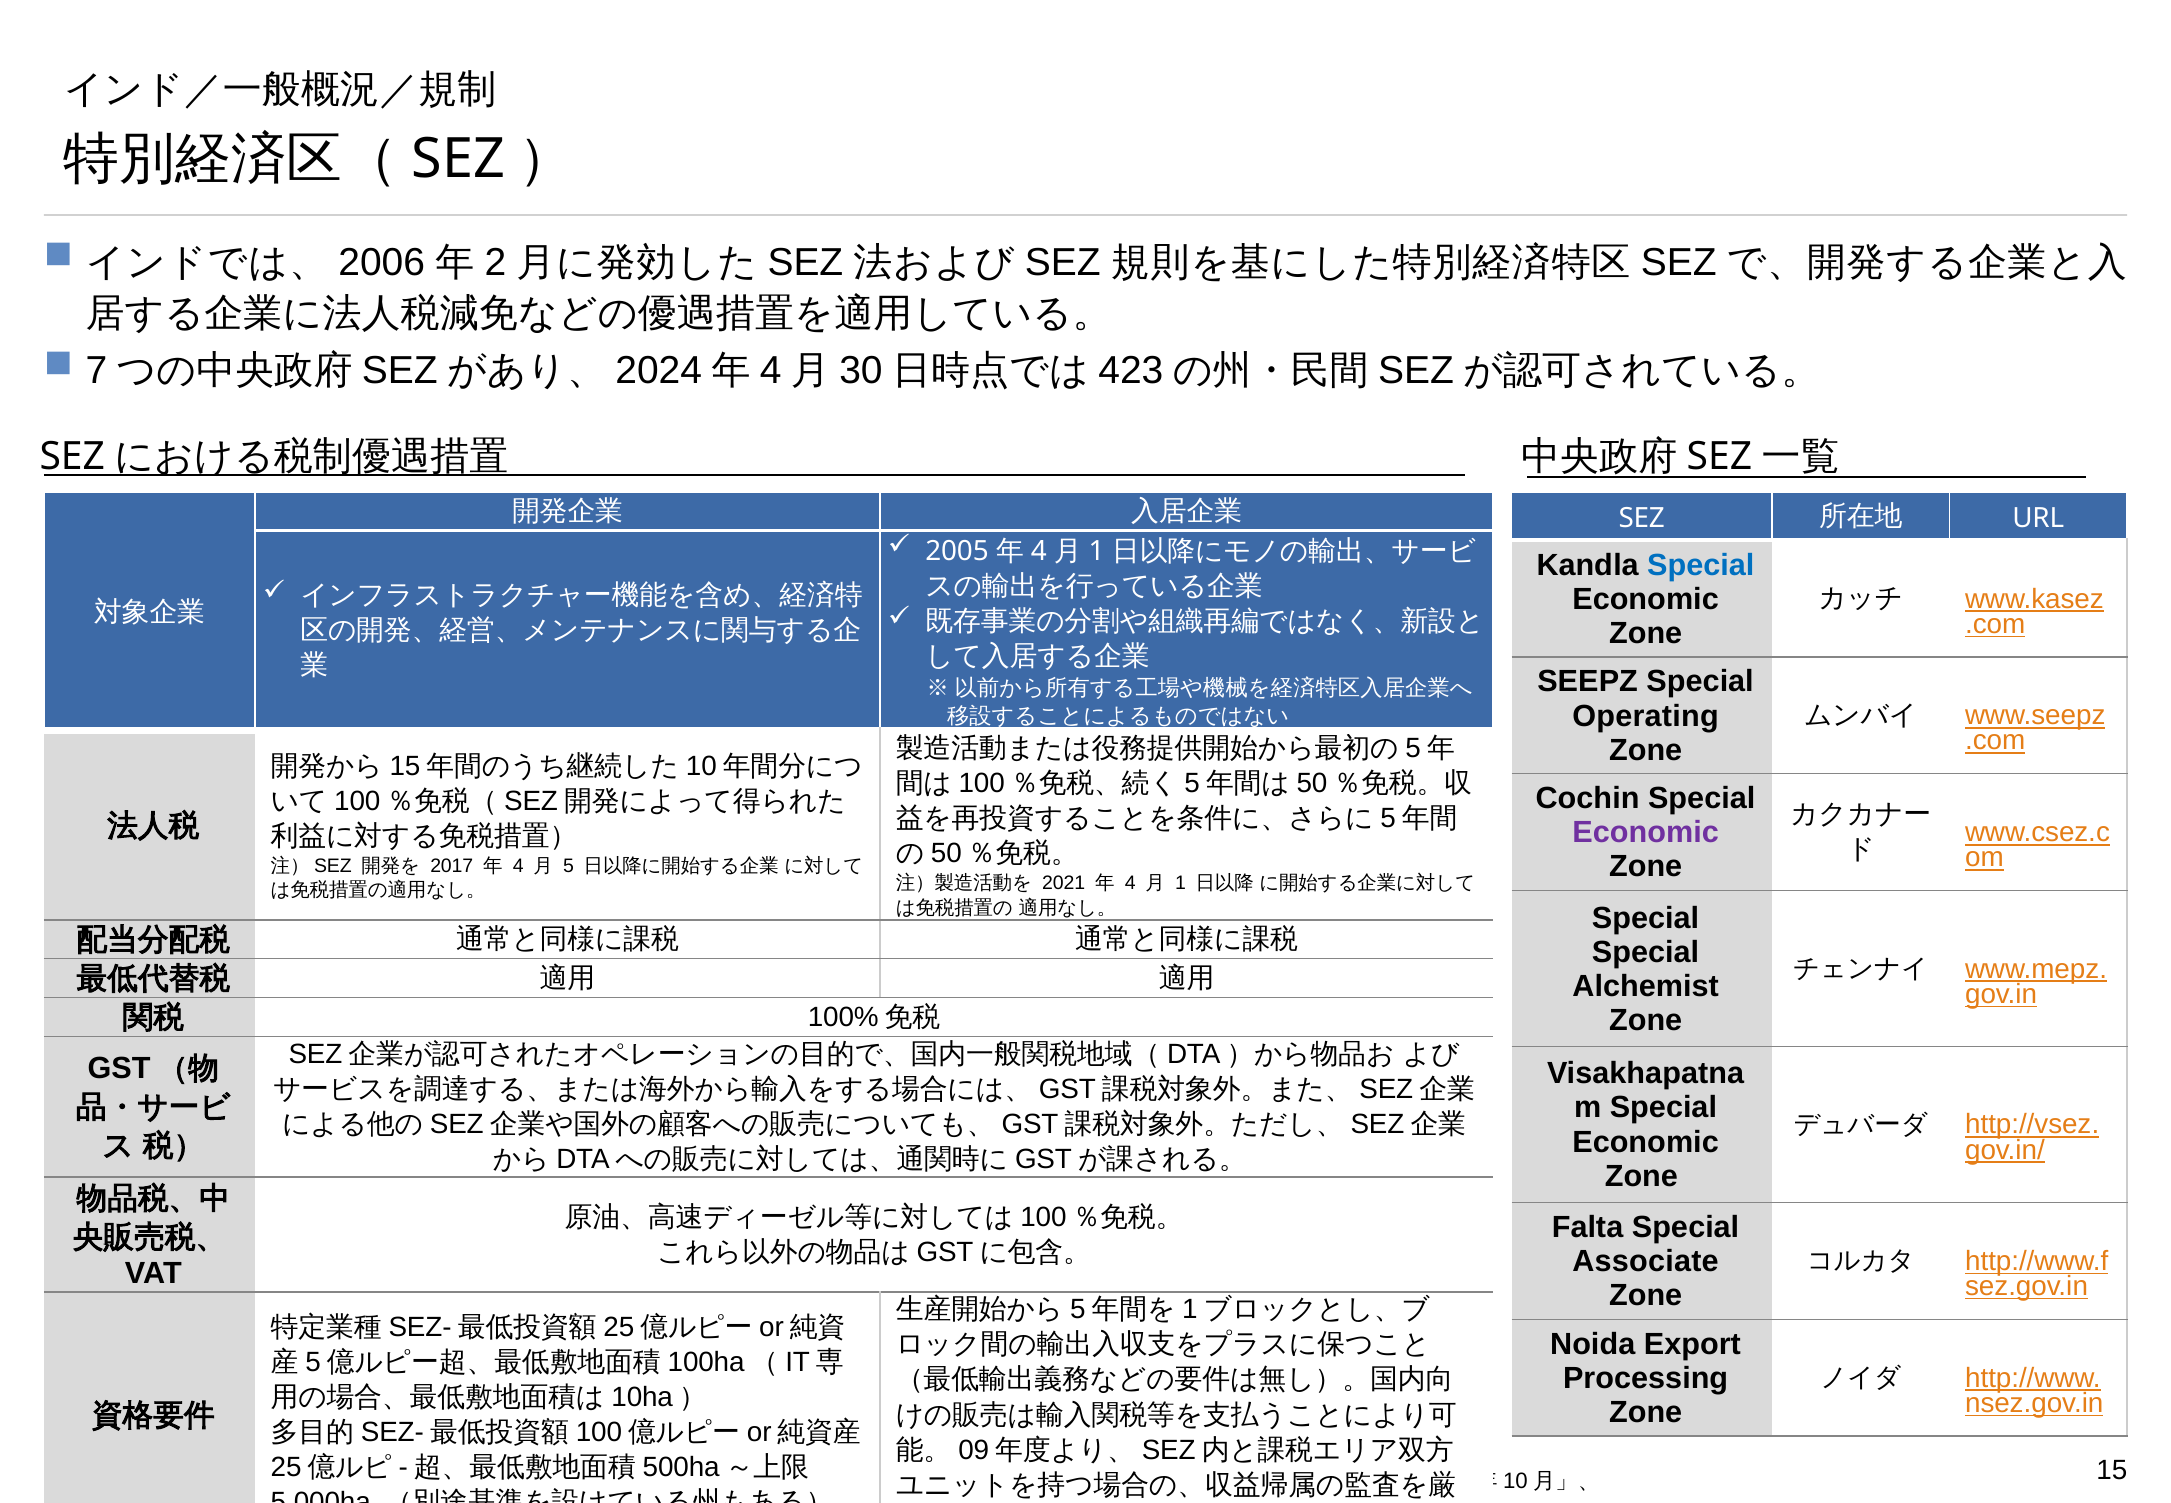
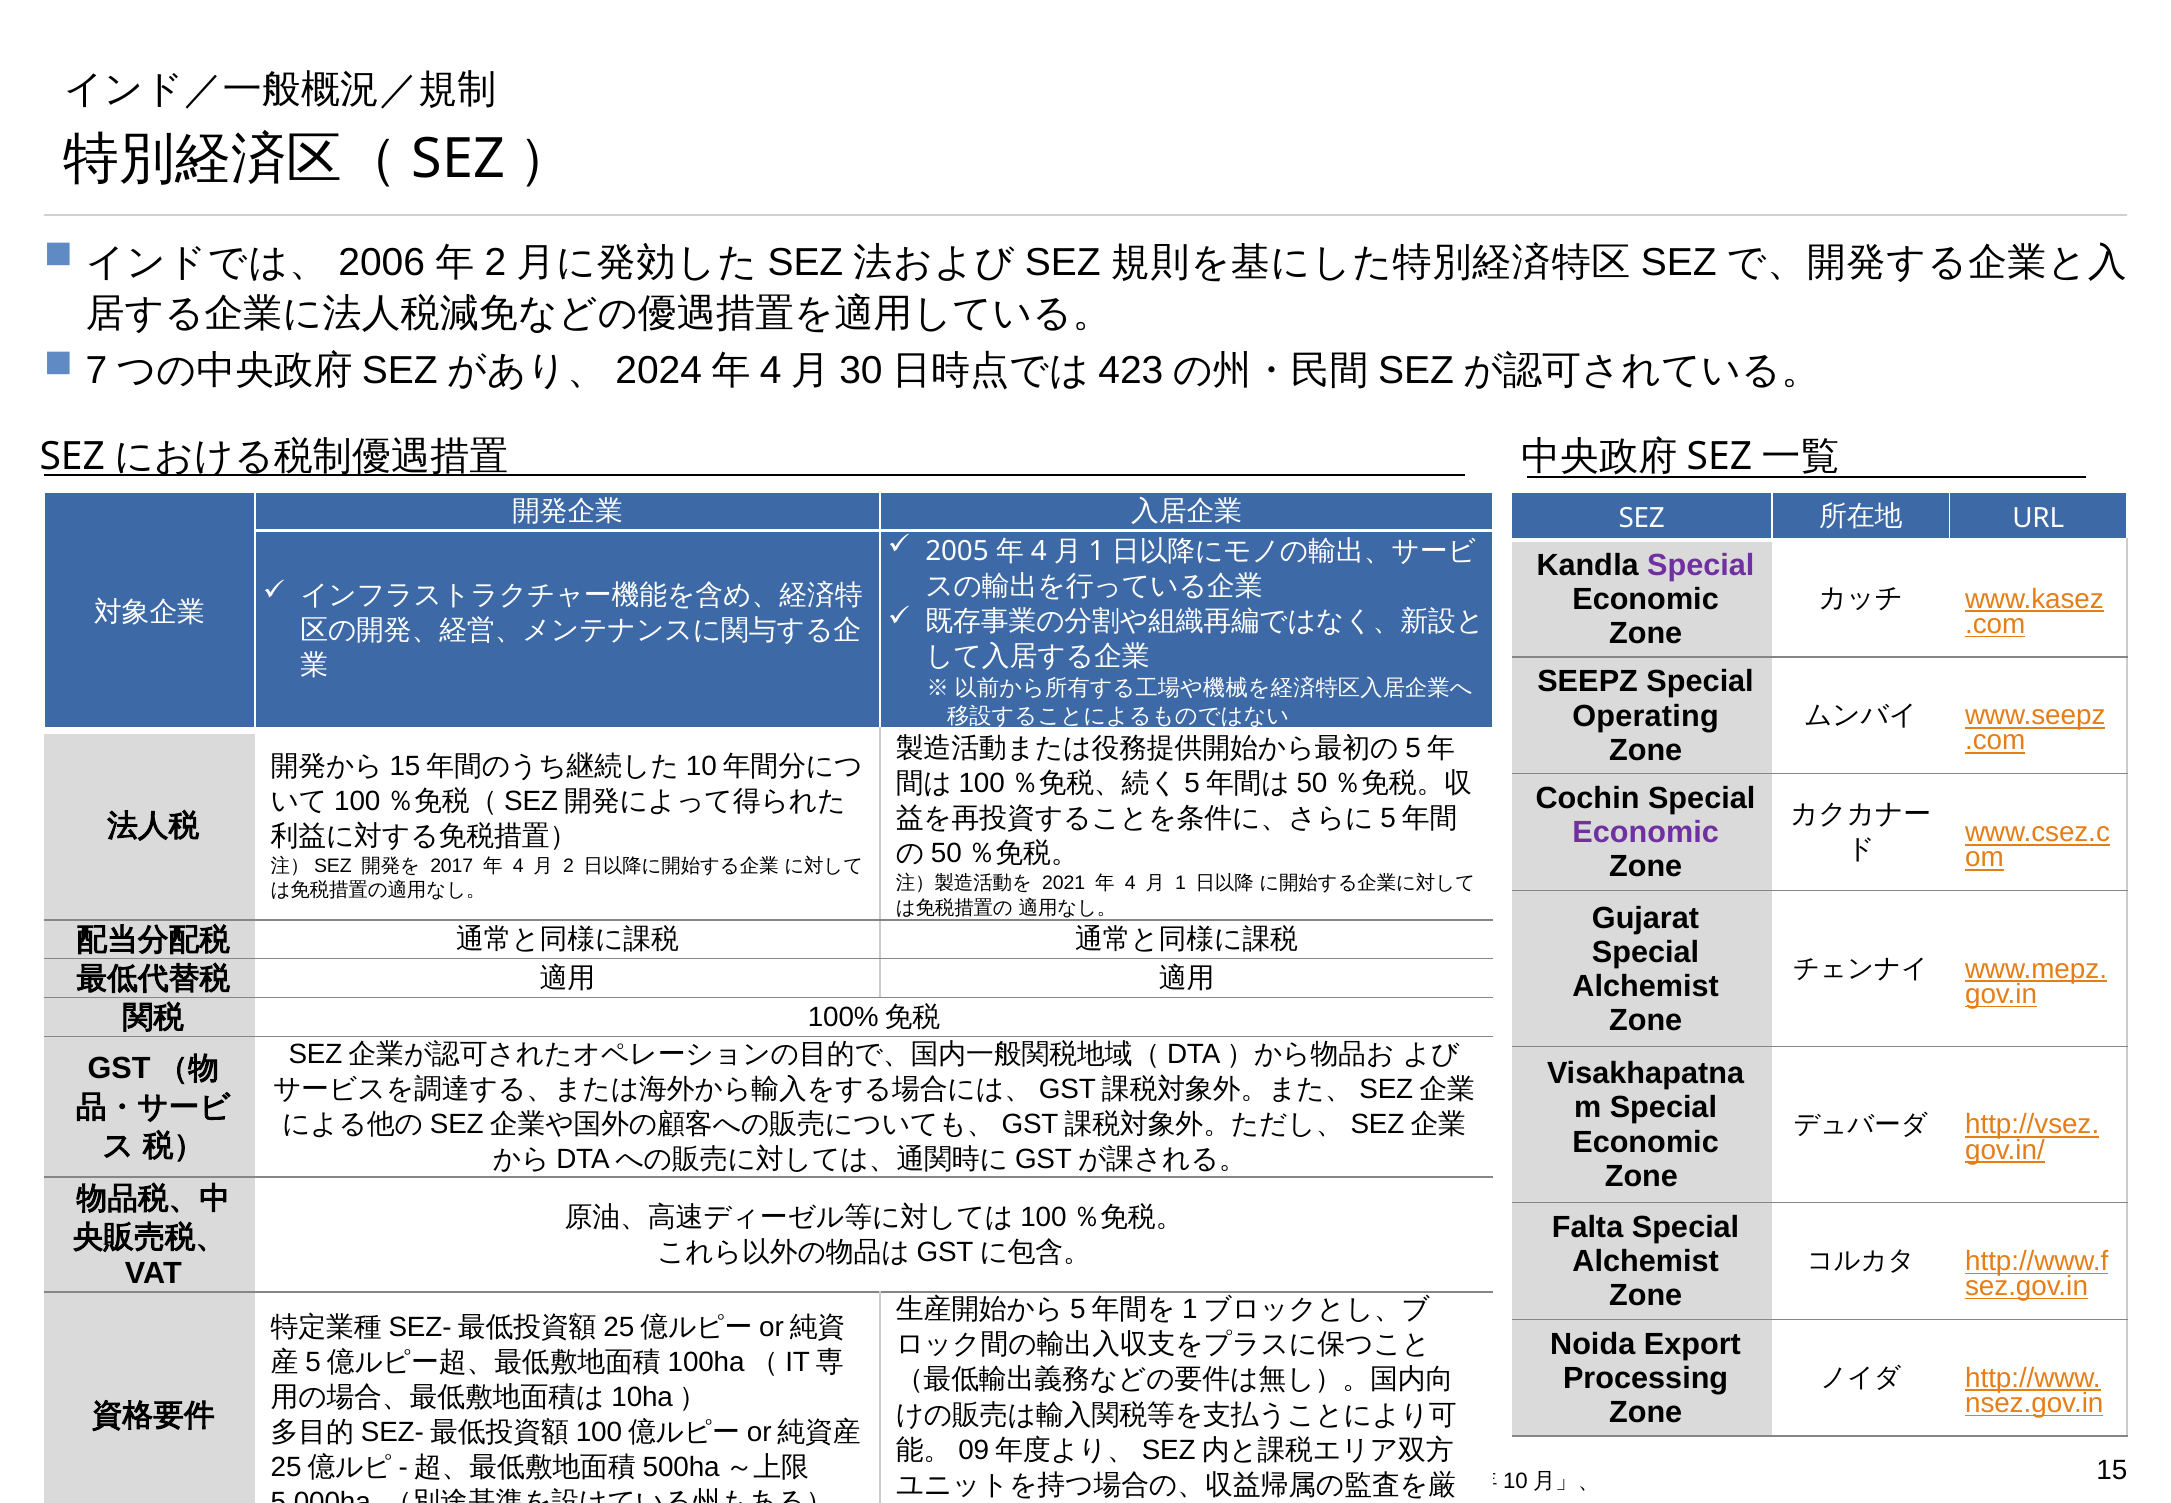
Special colour: blue -> purple (1701, 565)
5: 5 -> 2 (569, 866)
Special: Special -> Gujarat (1646, 918)
Associate: Associate -> Alchemist (1646, 1261)
